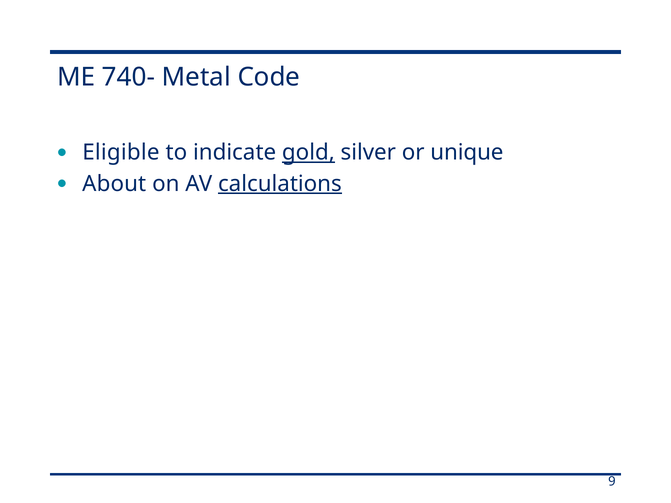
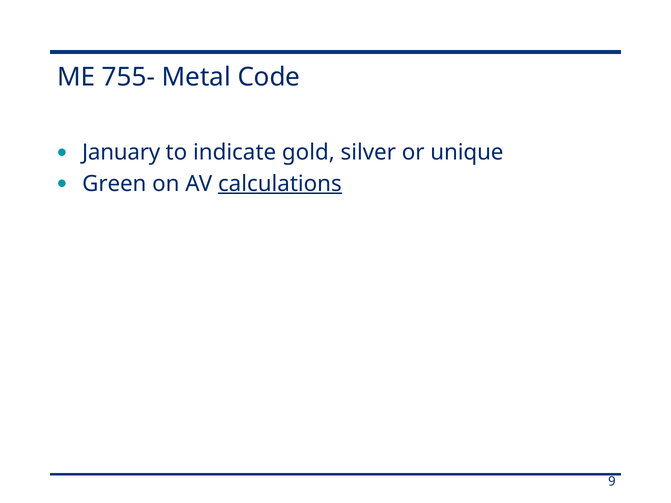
740-: 740- -> 755- (128, 77)
Eligible: Eligible -> January (121, 153)
gold underline: present -> none (308, 153)
About: About -> Green (114, 184)
